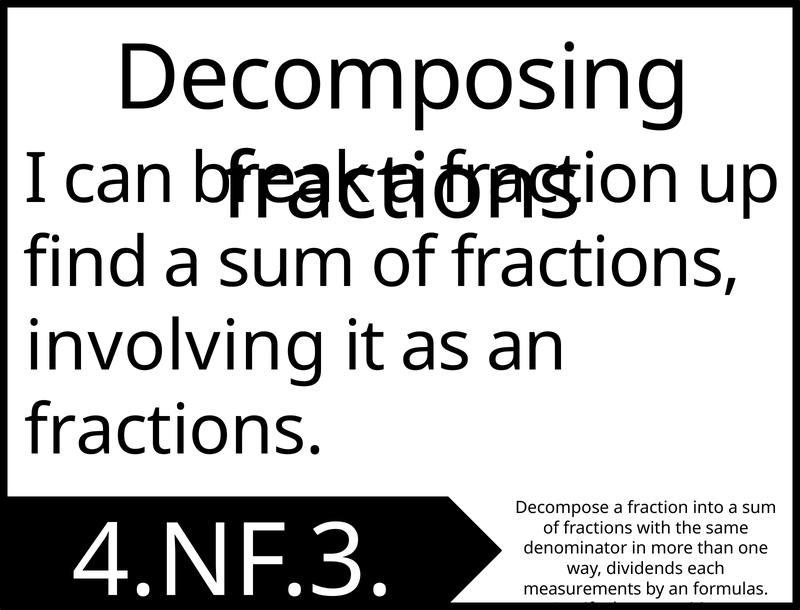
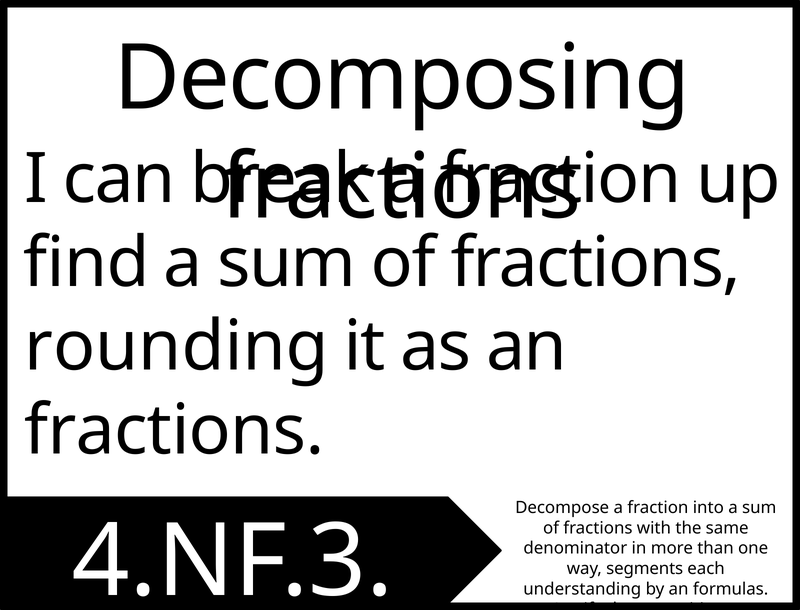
involving: involving -> rounding (176, 347)
dividends: dividends -> segments (645, 568)
measurements: measurements -> understanding (582, 588)
